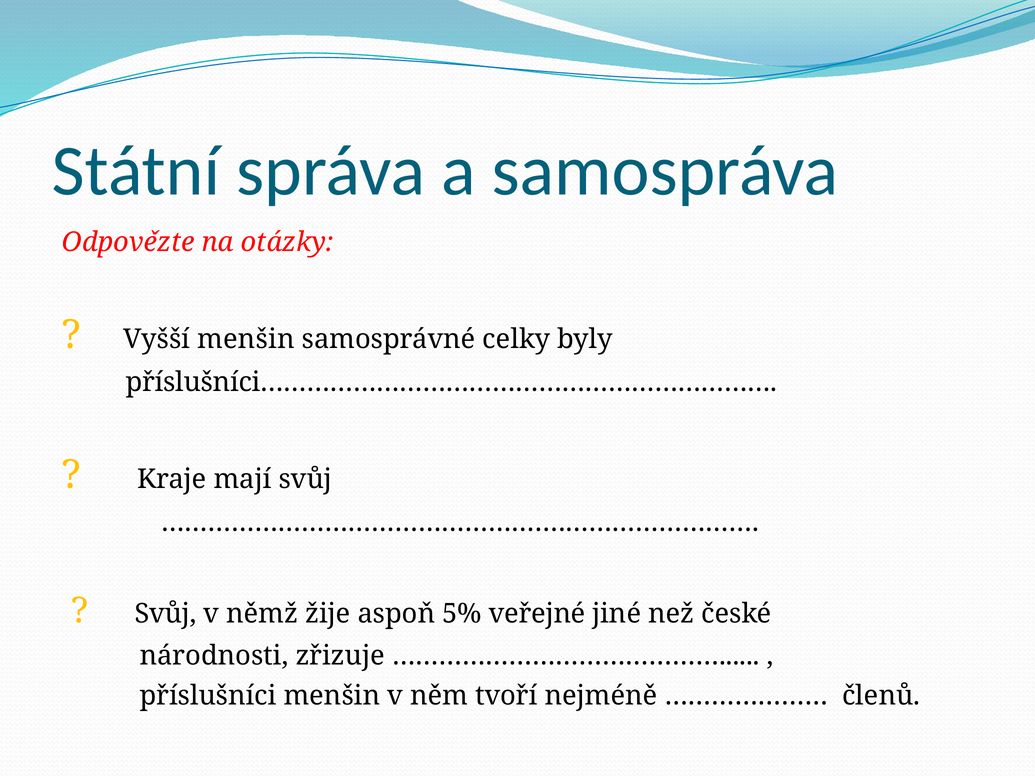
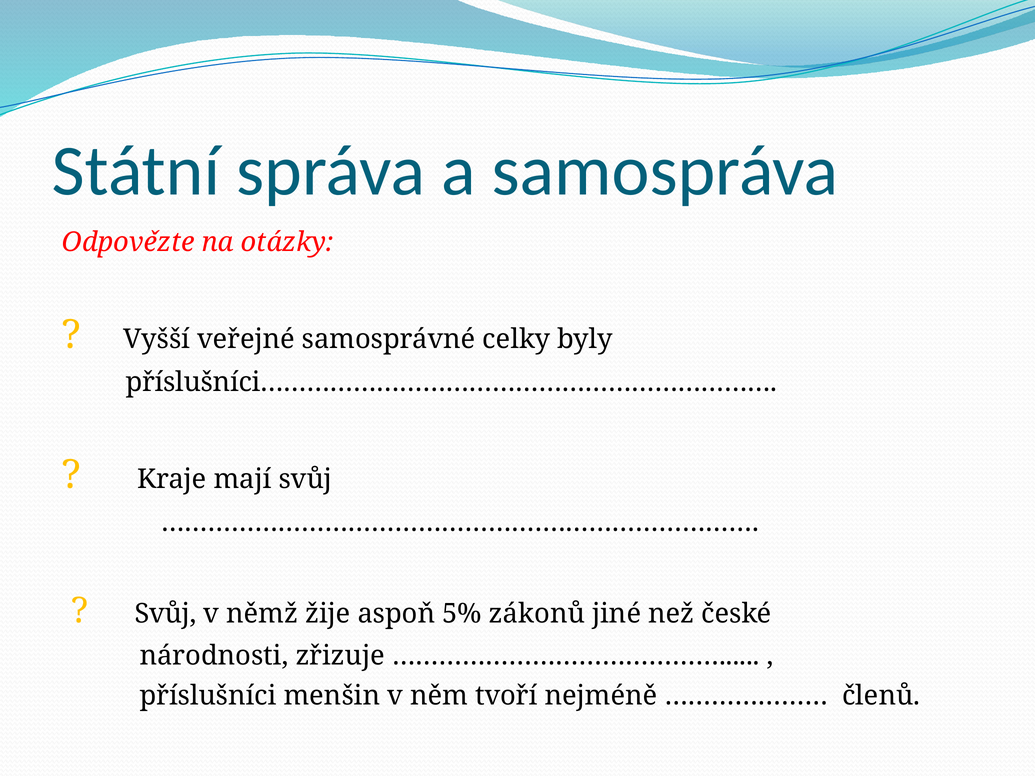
Vyšší menšin: menšin -> veřejné (246, 340)
veřejné: veřejné -> zákonů (537, 614)
